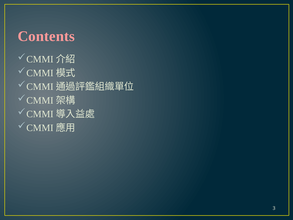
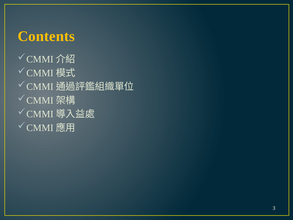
Contents colour: pink -> yellow (46, 36)
